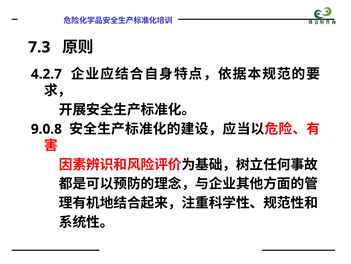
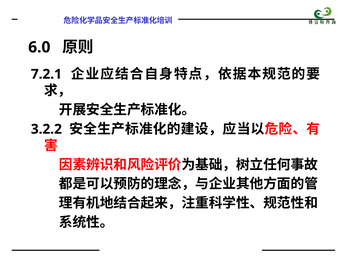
7.3: 7.3 -> 6.0 (39, 47)
4.2.7: 4.2.7 -> 7.2.1 (46, 74)
9.0.8: 9.0.8 -> 3.2.2 (46, 129)
